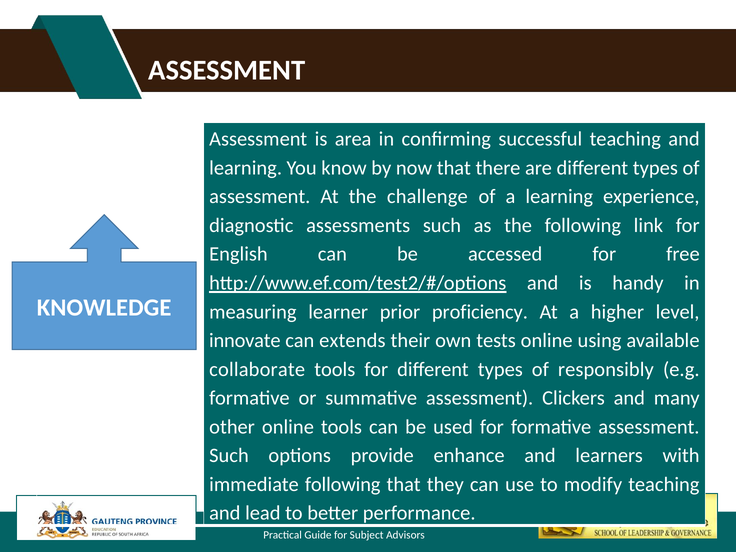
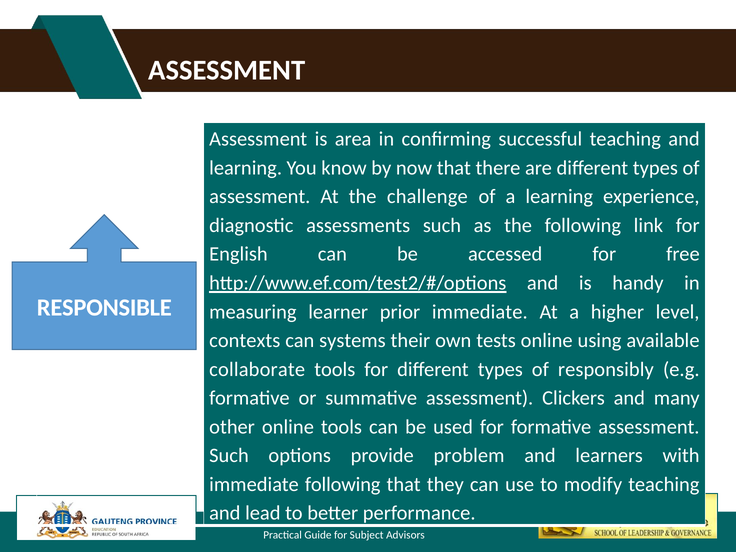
KNOWLEDGE: KNOWLEDGE -> RESPONSIBLE (104, 307)
prior proficiency: proficiency -> immediate (480, 312)
innovate: innovate -> contexts (245, 341)
extends: extends -> systems (352, 341)
enhance: enhance -> problem (469, 456)
